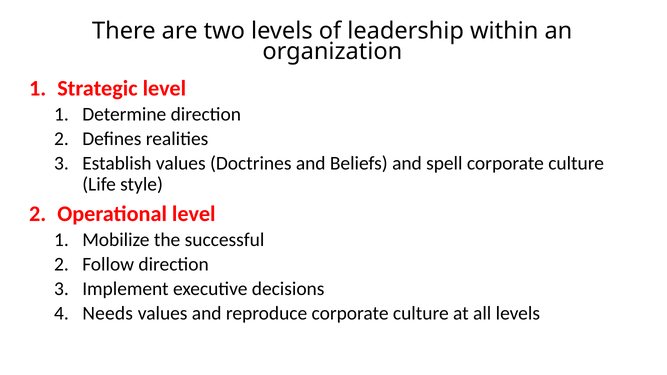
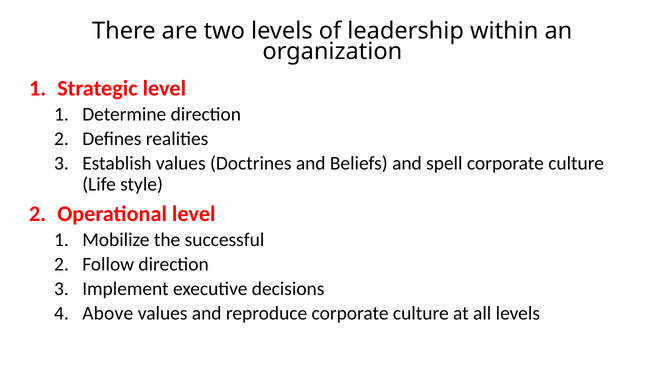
Needs: Needs -> Above (108, 313)
